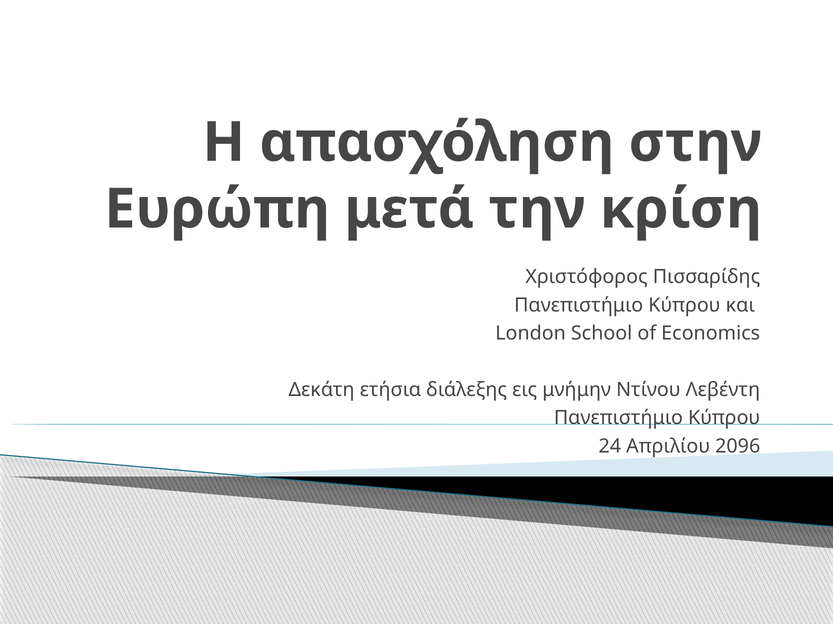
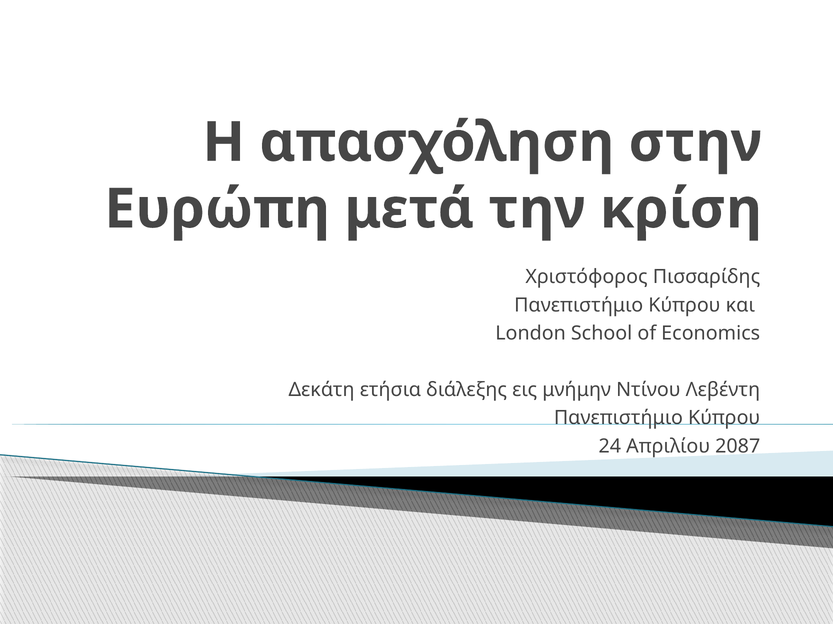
2096: 2096 -> 2087 (738, 447)
